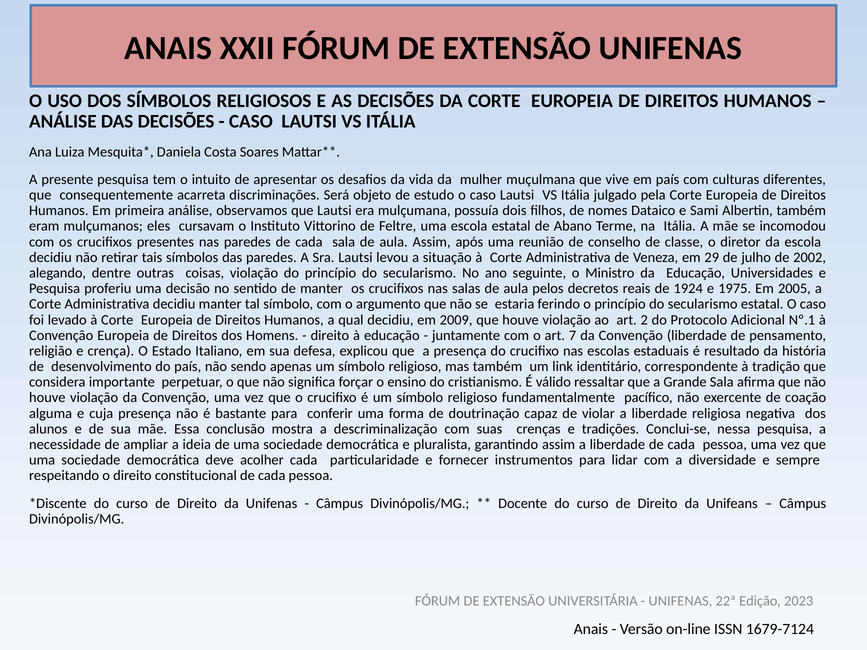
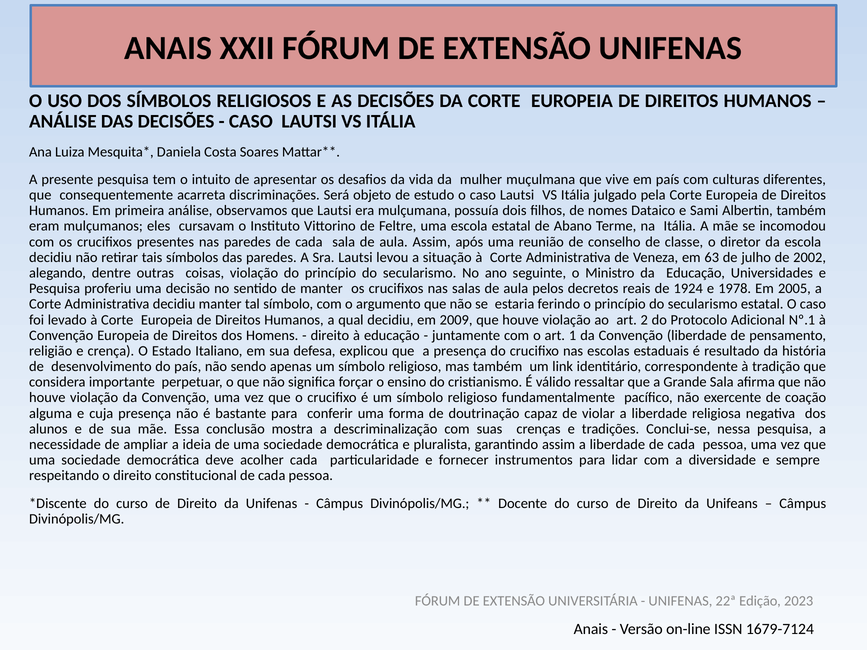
29: 29 -> 63 (712, 257)
1975: 1975 -> 1978 (735, 289)
7: 7 -> 1 (573, 335)
